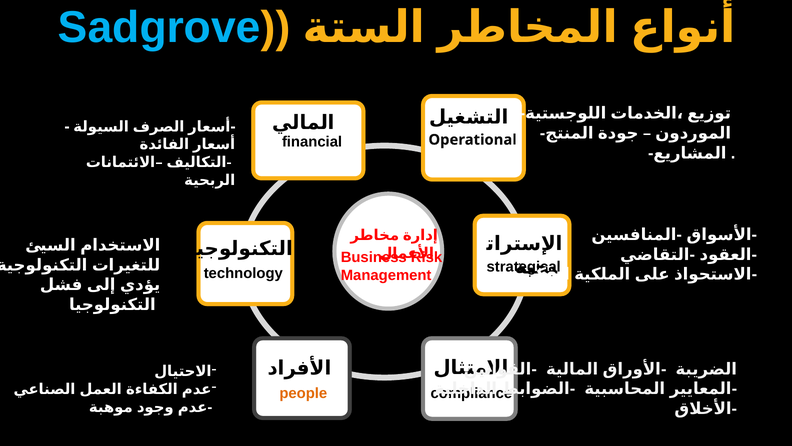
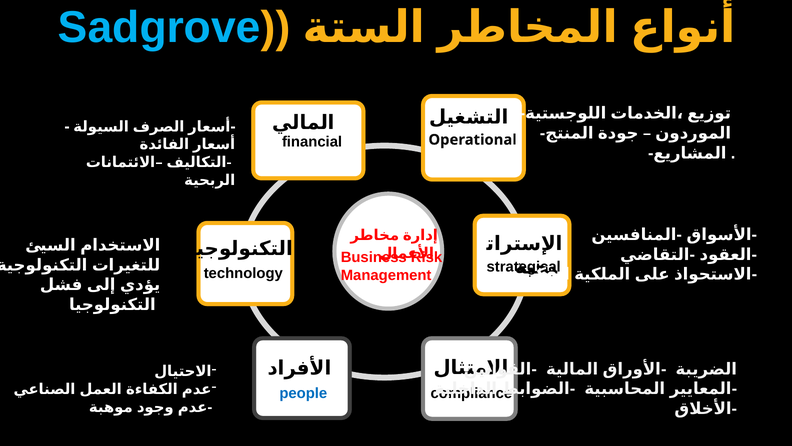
people colour: orange -> blue (303, 393)
